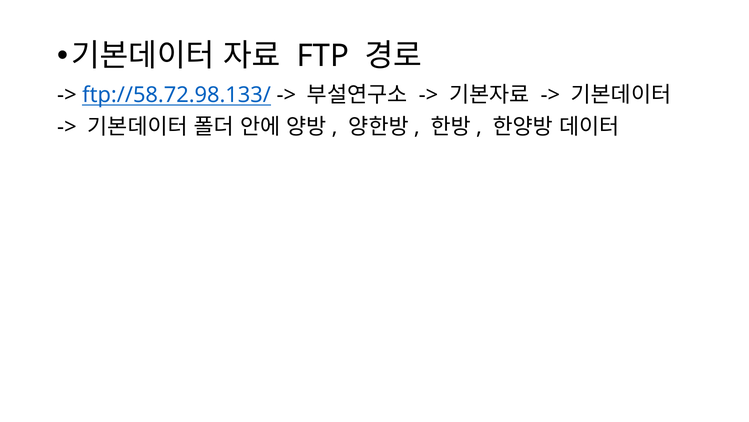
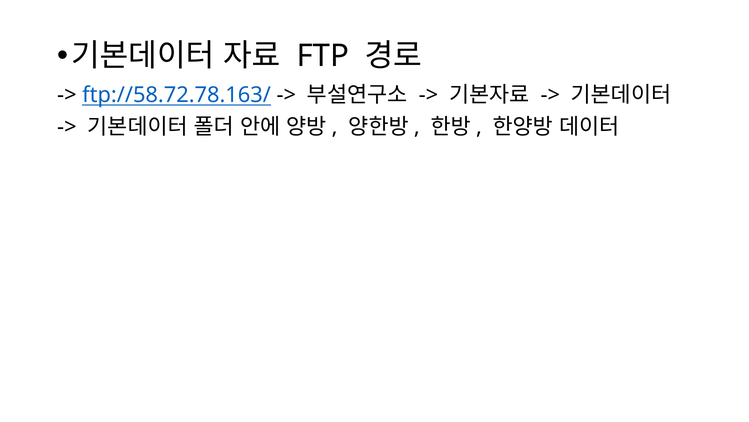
ftp://58.72.98.133/: ftp://58.72.98.133/ -> ftp://58.72.78.163/ (177, 95)
